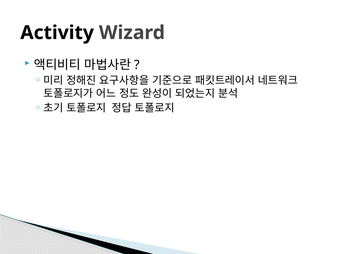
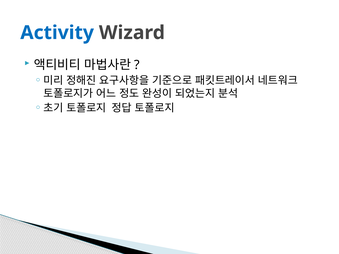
Activity colour: black -> blue (57, 33)
